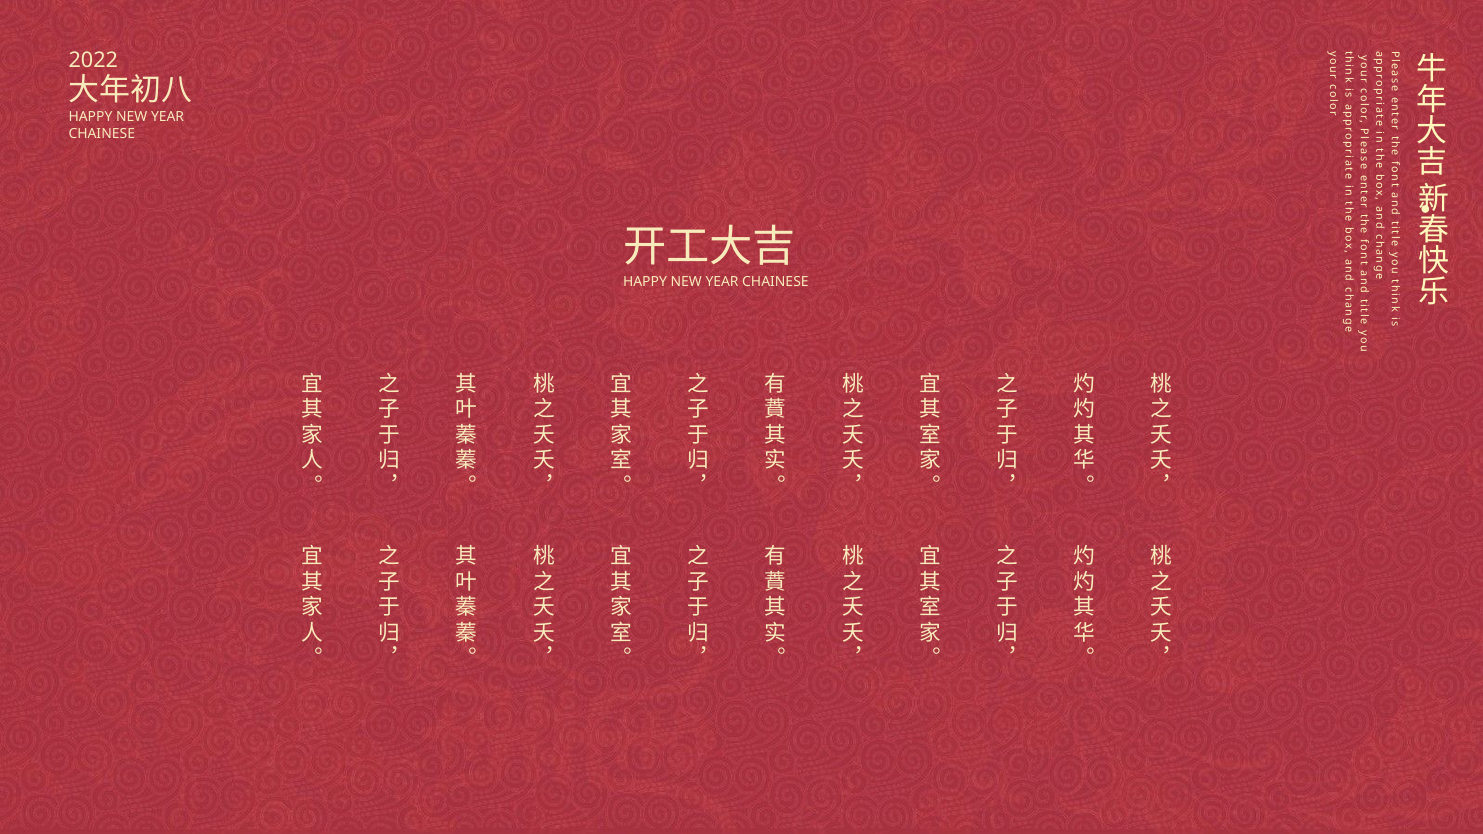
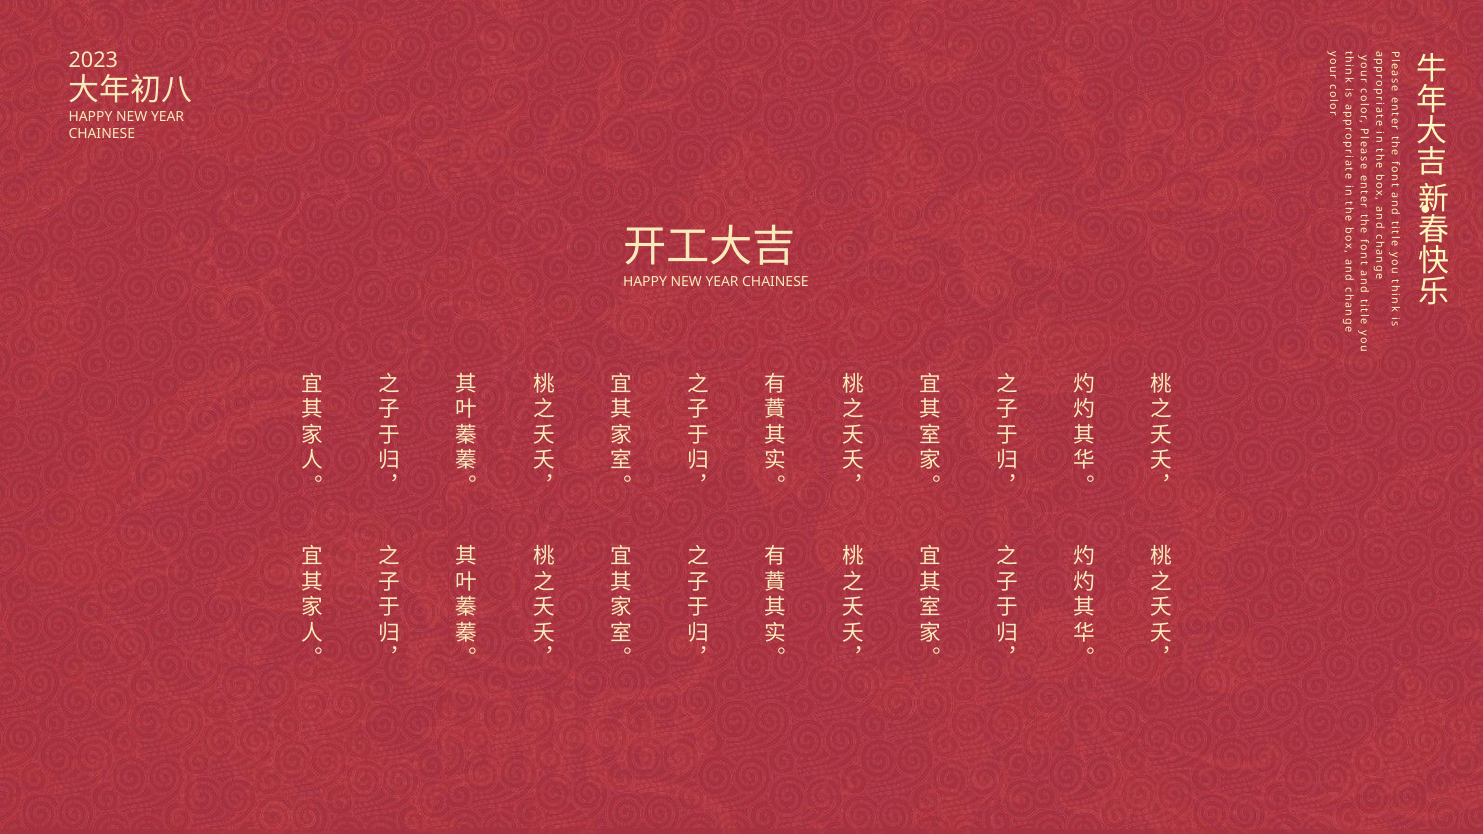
2022: 2022 -> 2023 (93, 60)
